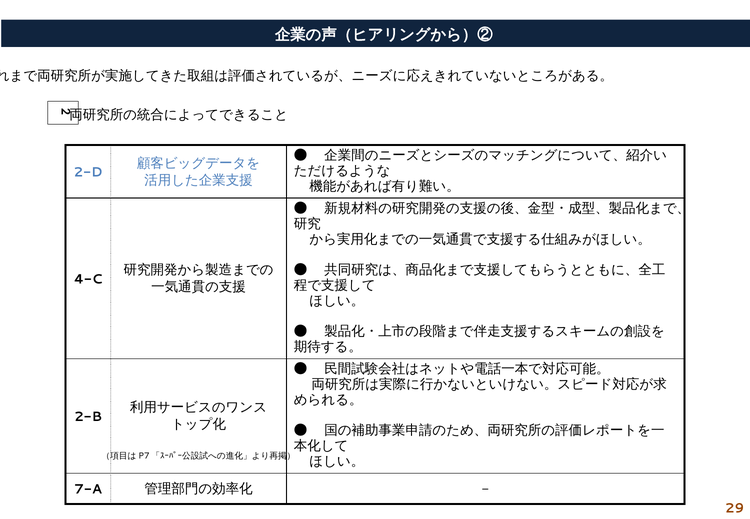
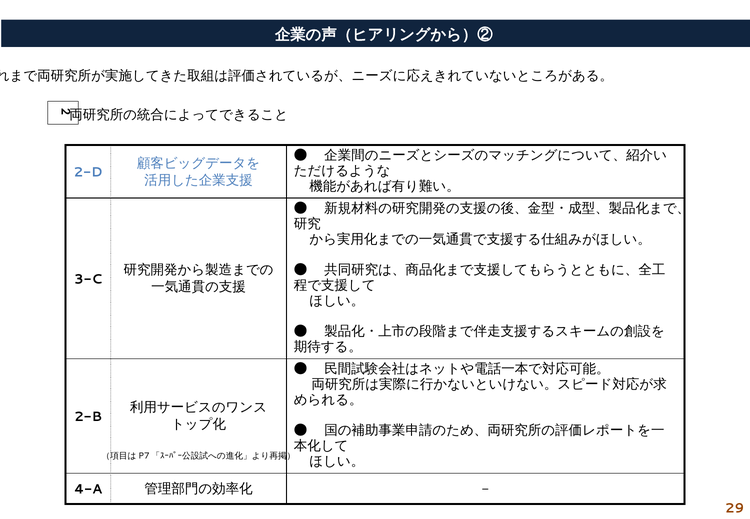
4-C: 4-C -> 3-C (88, 279)
7-A: 7-A -> 4-A (88, 490)
